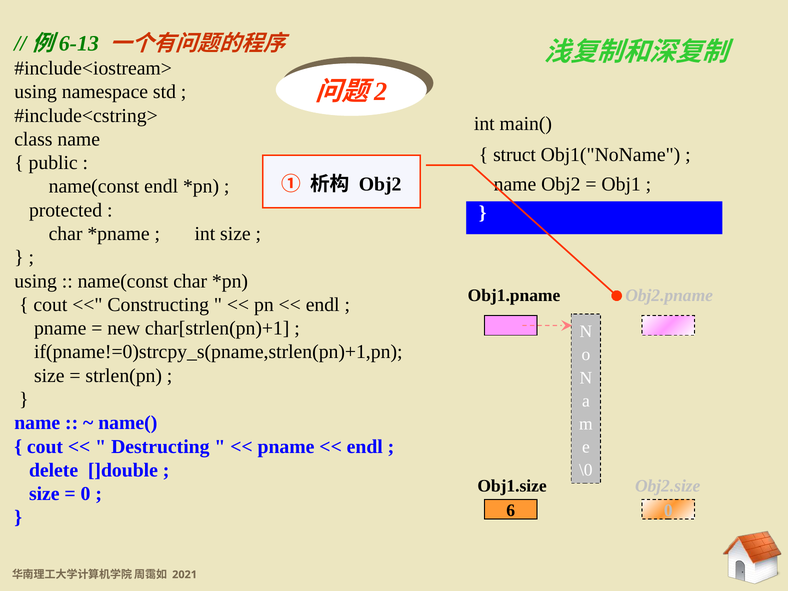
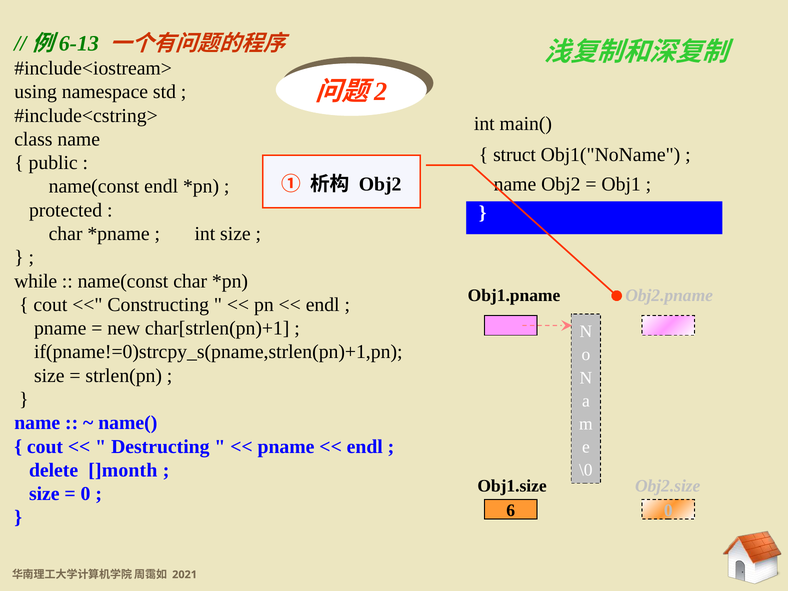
using: using -> while (36, 281)
]double: ]double -> ]month (123, 470)
